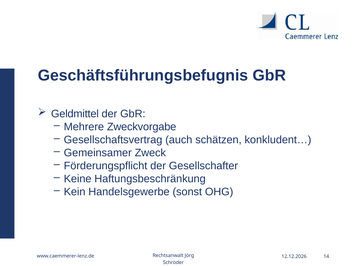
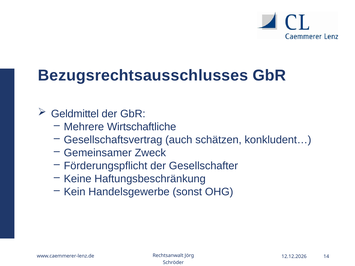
Geschäftsführungsbefugnis: Geschäftsführungsbefugnis -> Bezugsrechtsausschlusses (143, 75)
Zweckvorgabe: Zweckvorgabe -> Wirtschaftliche (142, 127)
